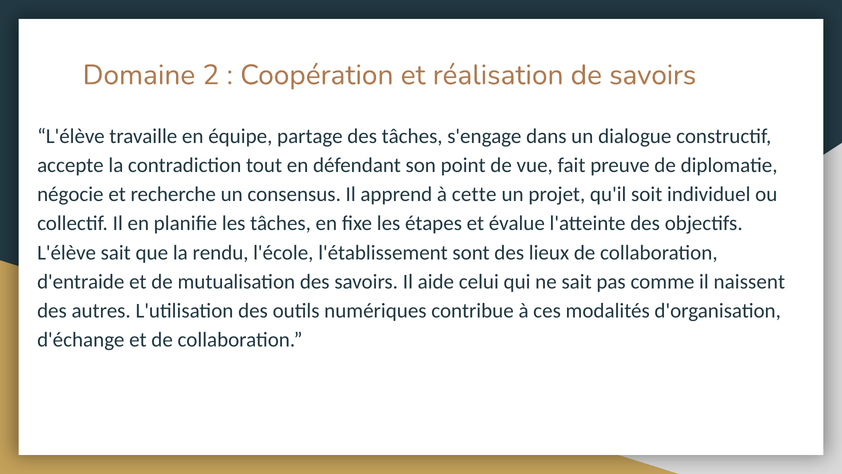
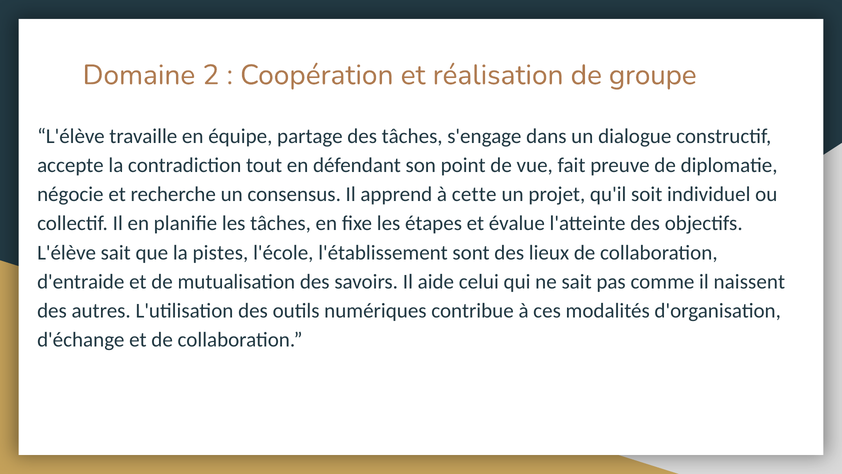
de savoirs: savoirs -> groupe (653, 75)
rendu: rendu -> pistes (220, 252)
